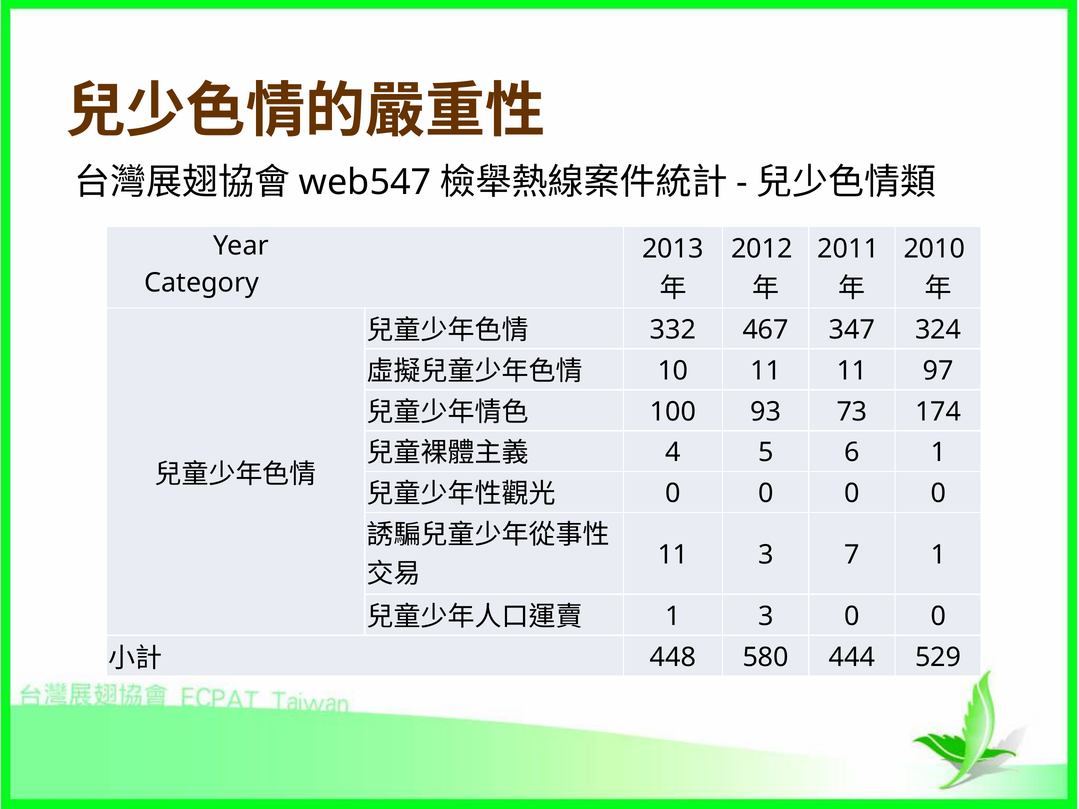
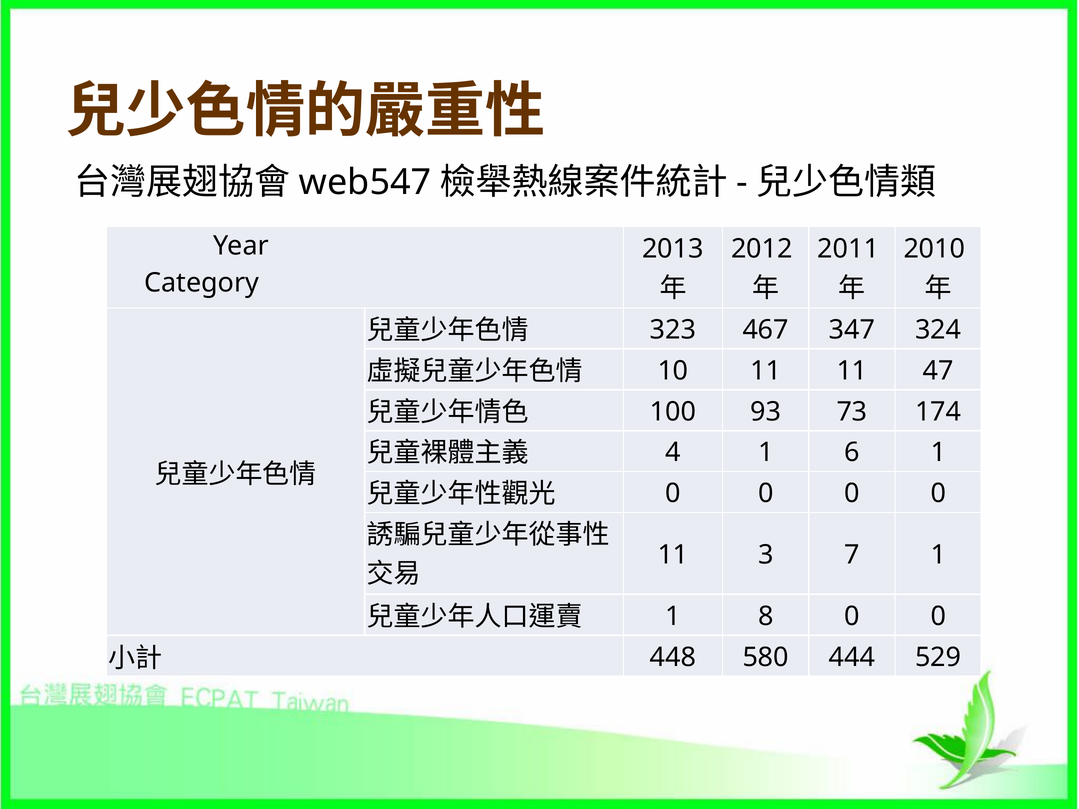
332: 332 -> 323 (673, 330)
97: 97 -> 47 (938, 371)
4 5: 5 -> 1 (766, 453)
1 3: 3 -> 8 (766, 616)
